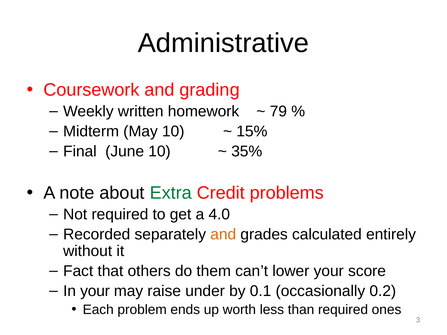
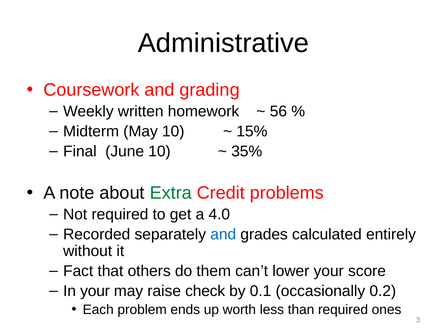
79: 79 -> 56 (278, 111)
and colour: orange -> blue (223, 234)
under: under -> check (205, 291)
